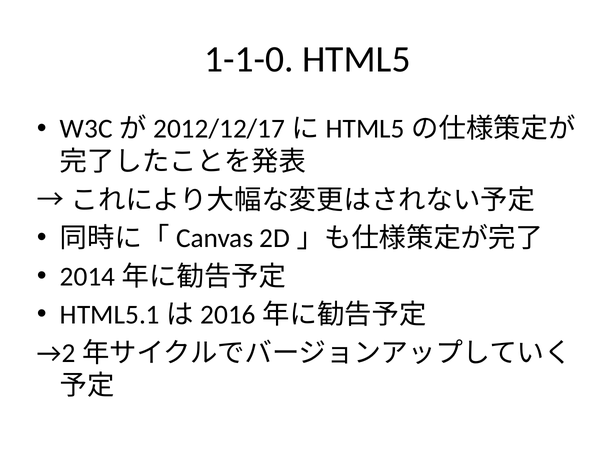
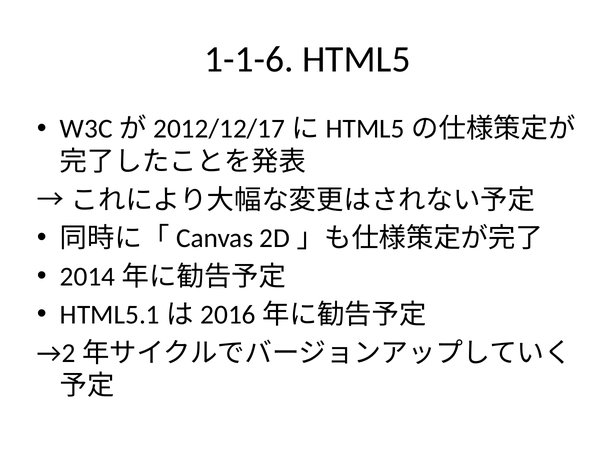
1-1-0: 1-1-0 -> 1-1-6 (249, 60)
